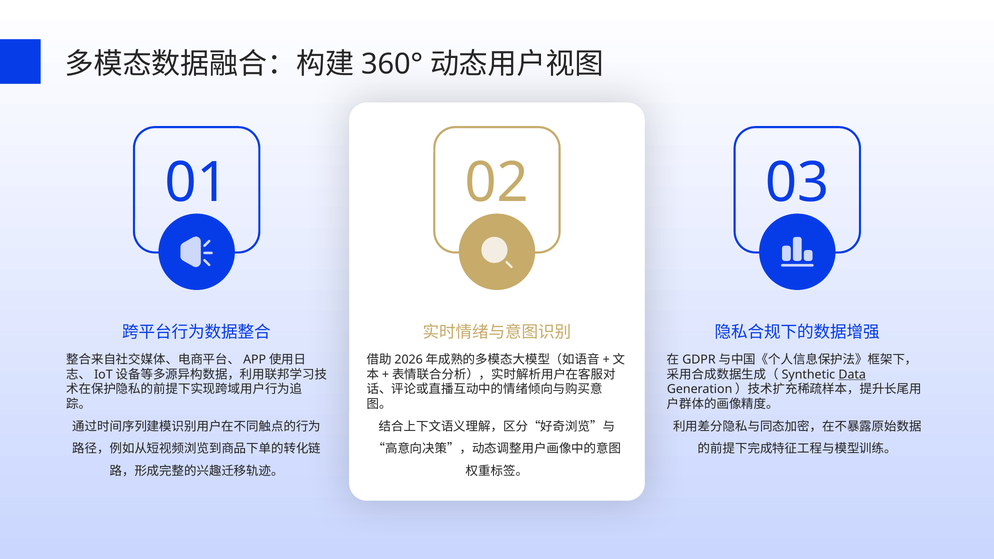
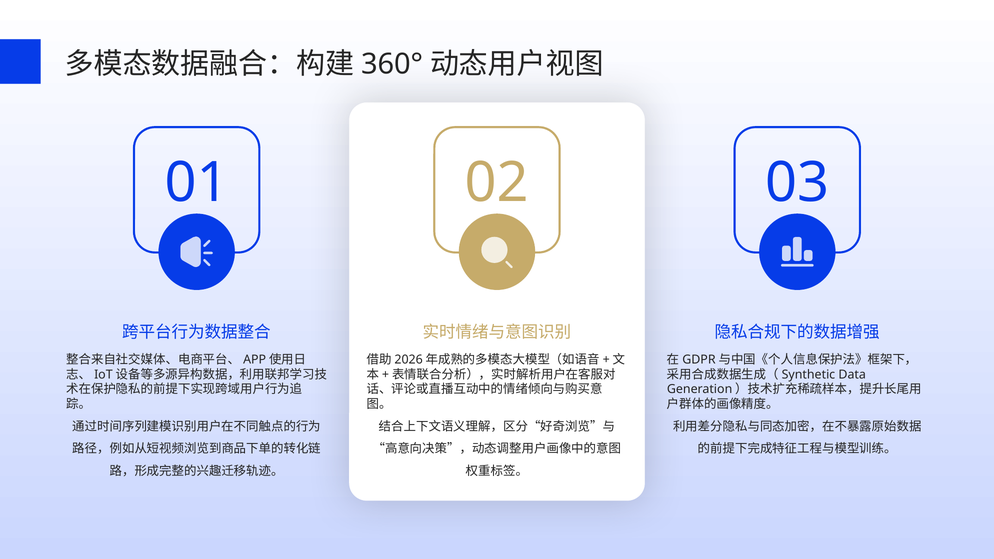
Data underline: present -> none (852, 375)
